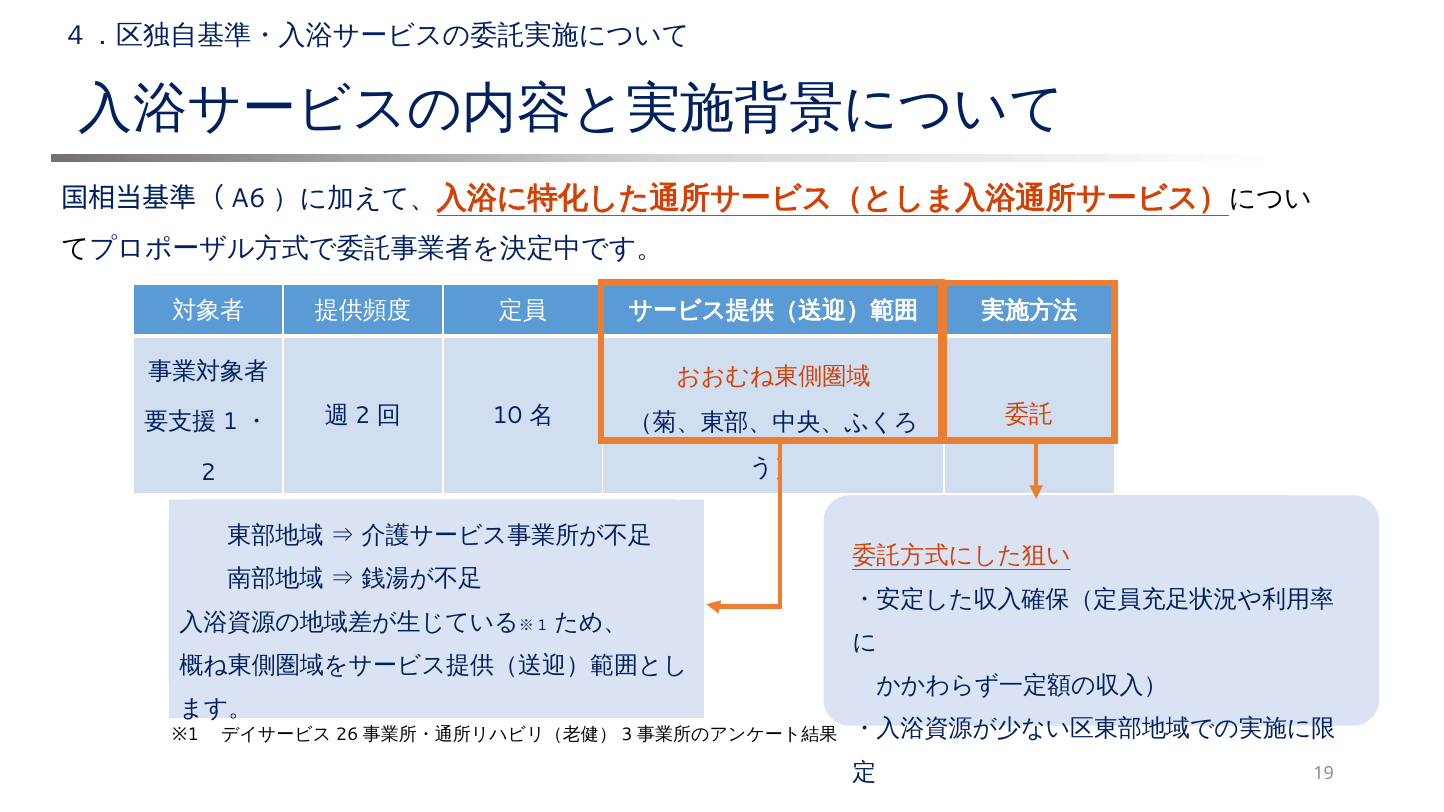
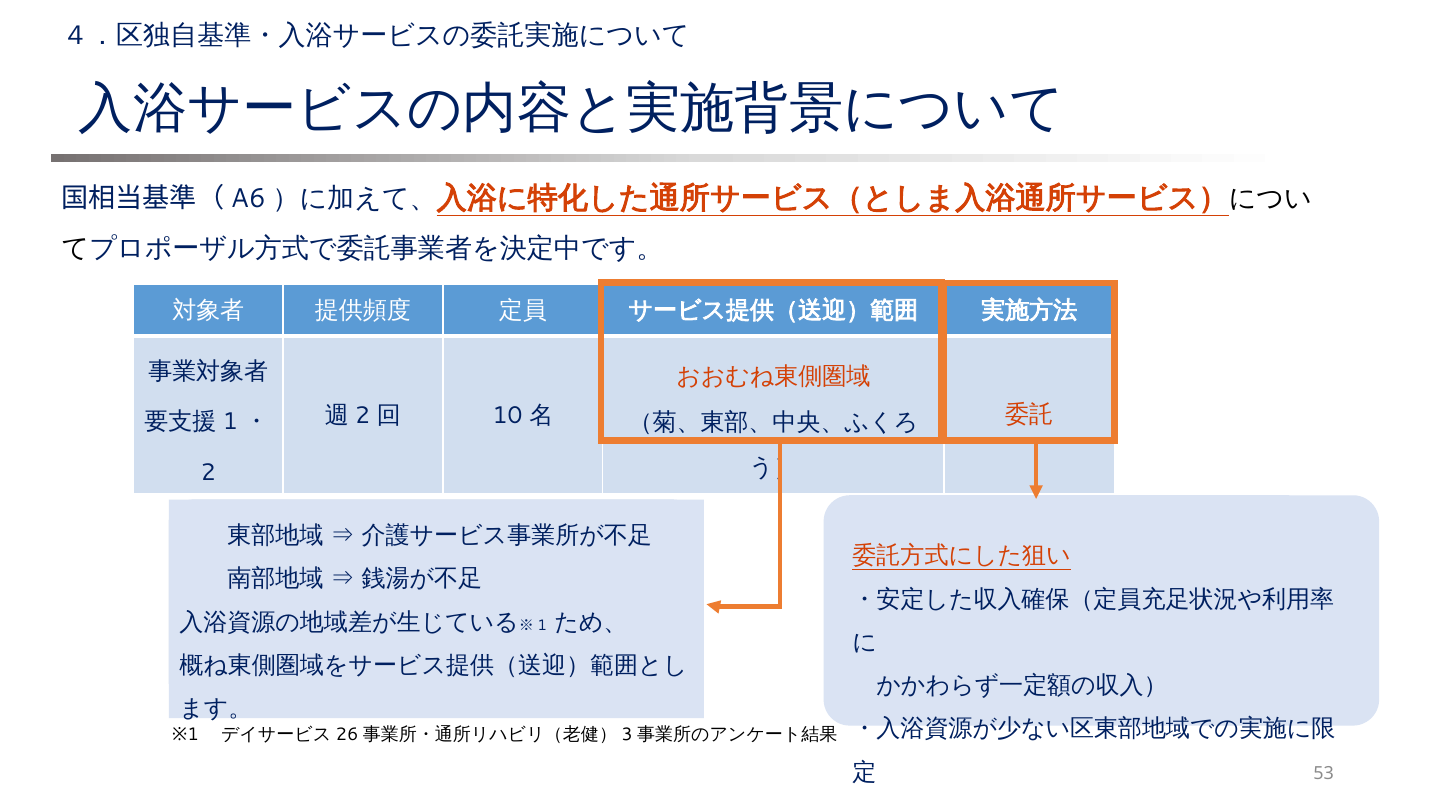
19: 19 -> 53 (1324, 774)
